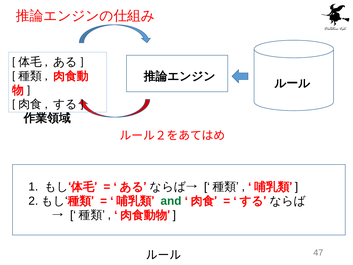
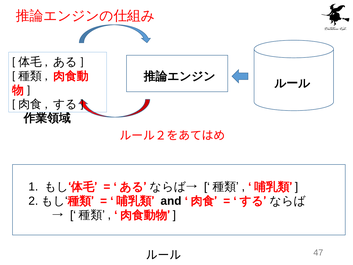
and colour: green -> black (171, 201)
